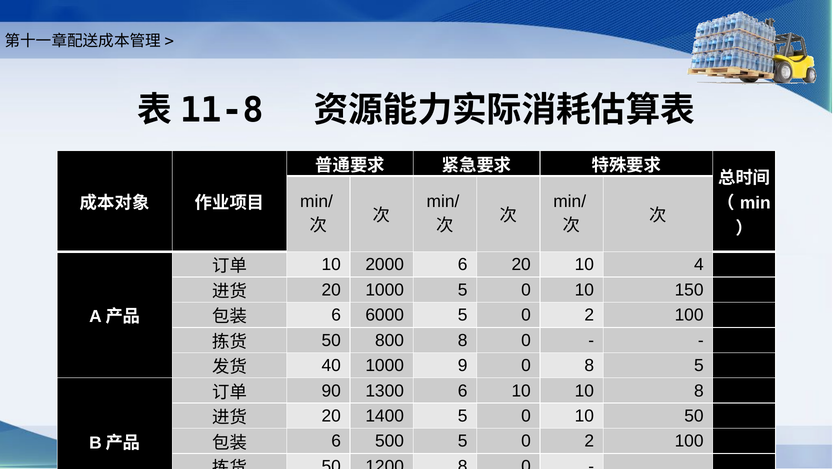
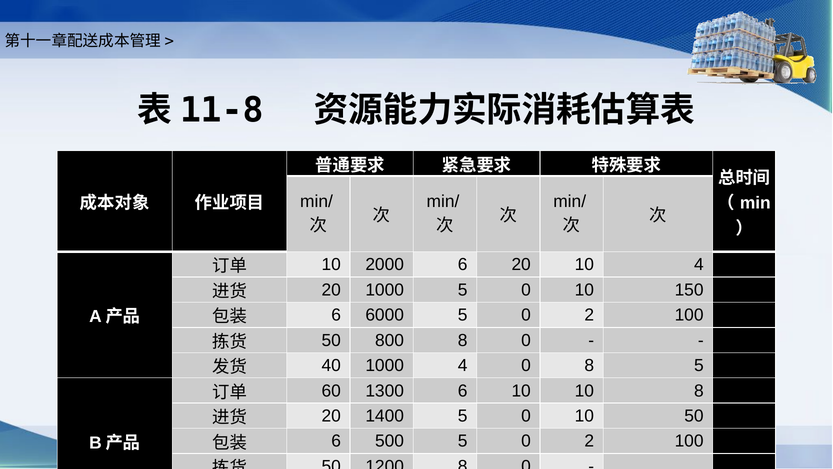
1000 9: 9 -> 4 (463, 365)
90: 90 -> 60 (331, 390)
